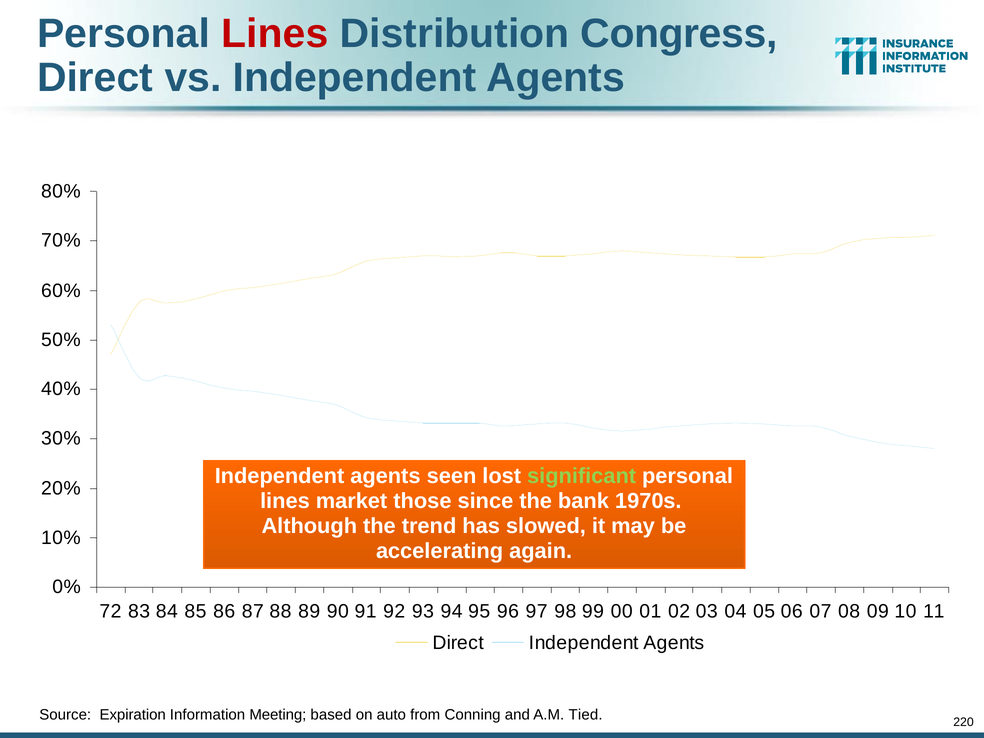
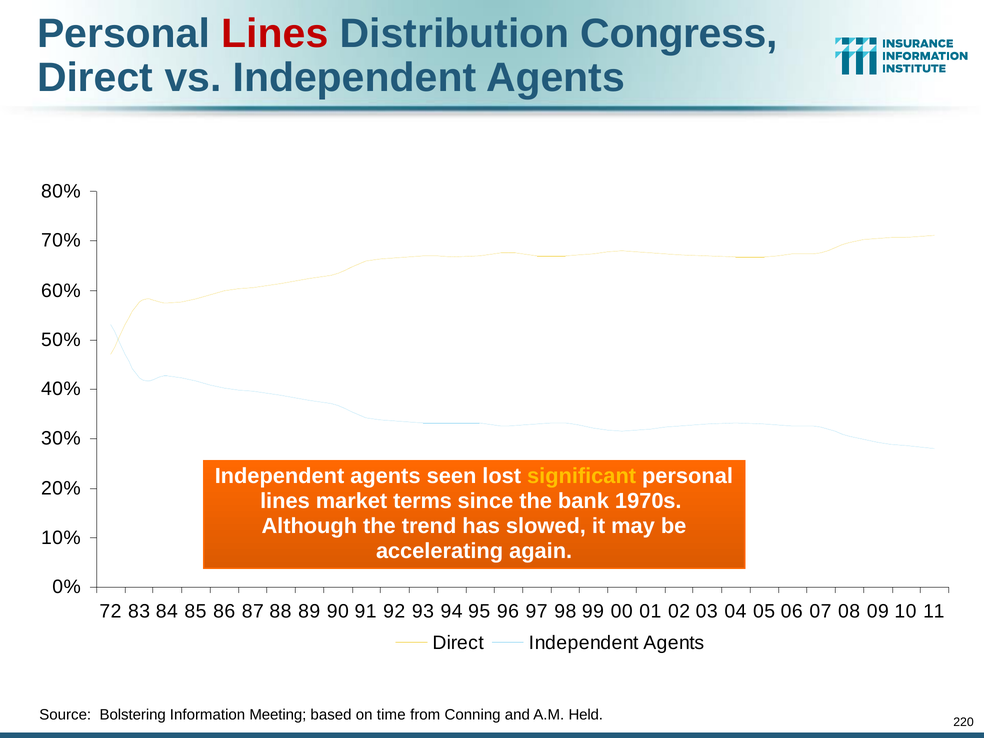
significant colour: light green -> yellow (582, 476)
those: those -> terms (423, 501)
Expiration: Expiration -> Bolstering (133, 715)
auto: auto -> time (391, 715)
Tied: Tied -> Held (586, 715)
